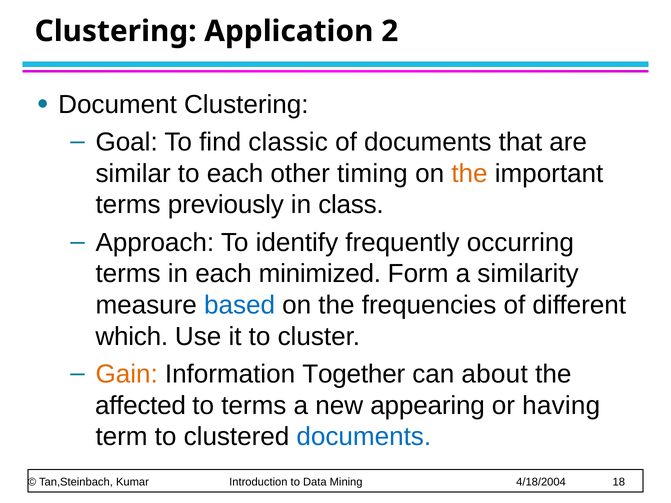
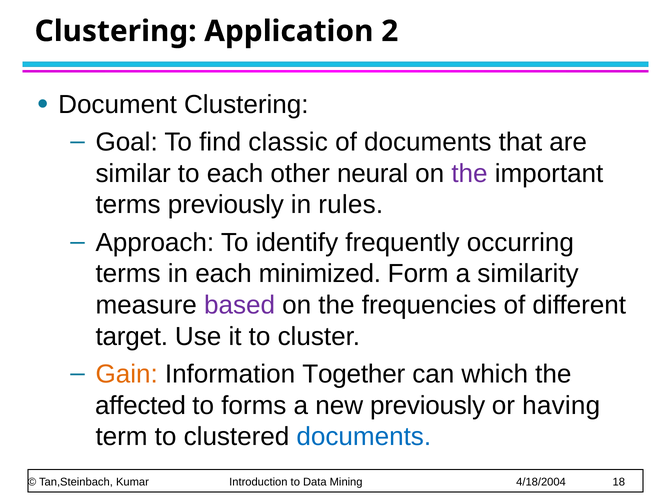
timing: timing -> neural (373, 174)
the colour: orange -> purple (470, 174)
class: class -> rules (351, 205)
based colour: blue -> purple (240, 305)
which: which -> target (132, 337)
about: about -> which (495, 374)
to terms: terms -> forms (254, 406)
new appearing: appearing -> previously (428, 406)
